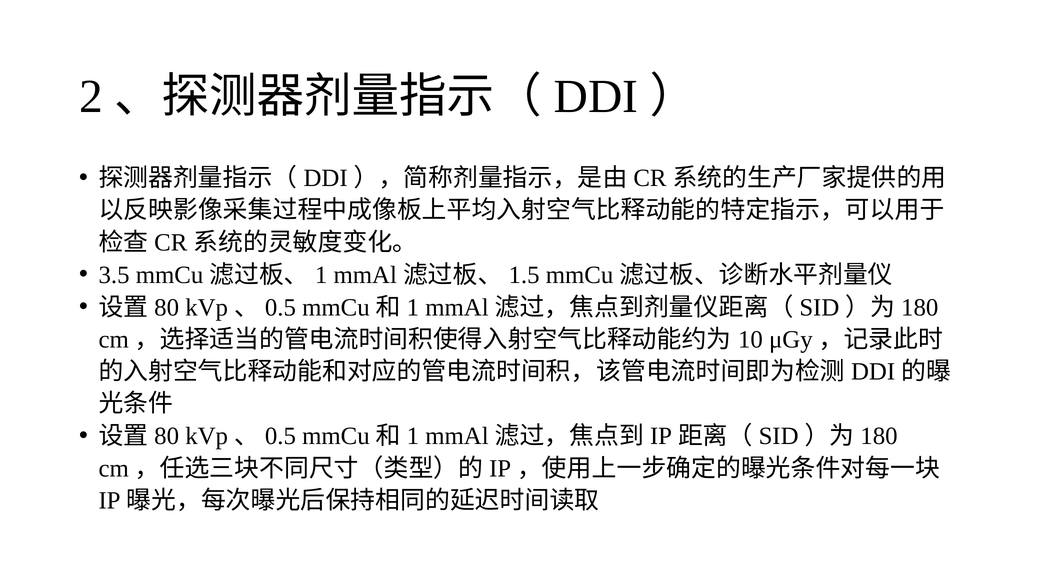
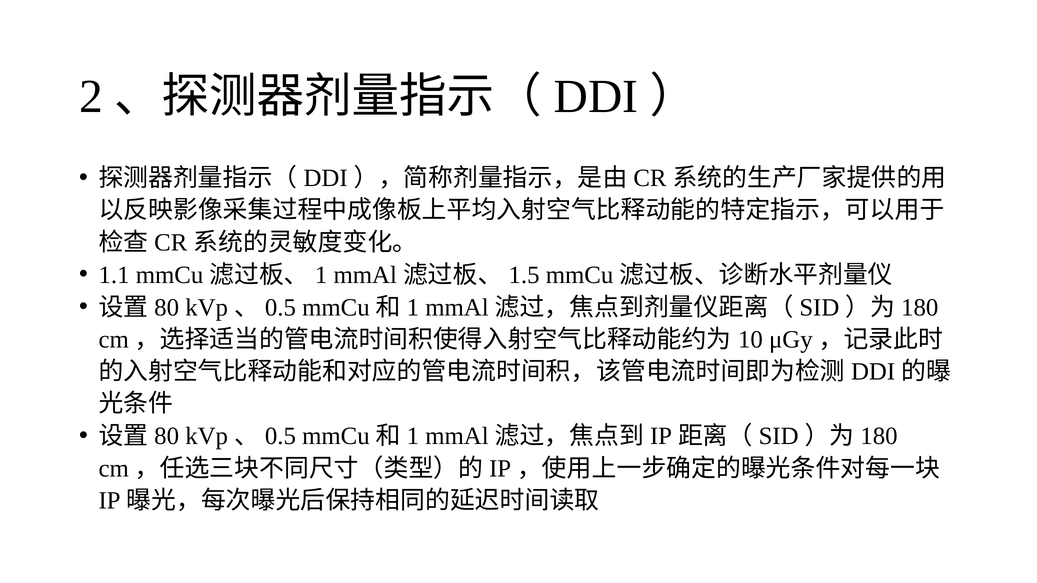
3.5: 3.5 -> 1.1 (114, 275)
